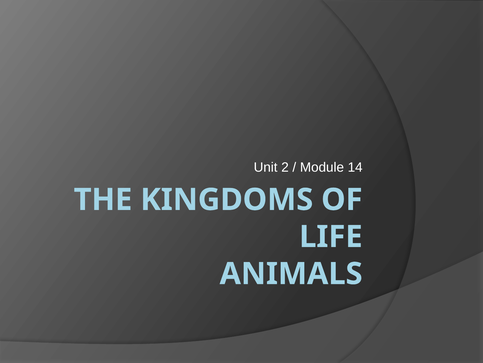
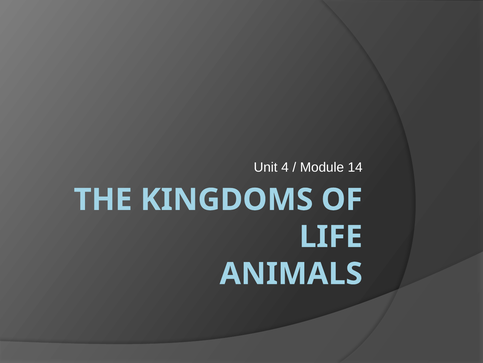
2: 2 -> 4 (285, 167)
